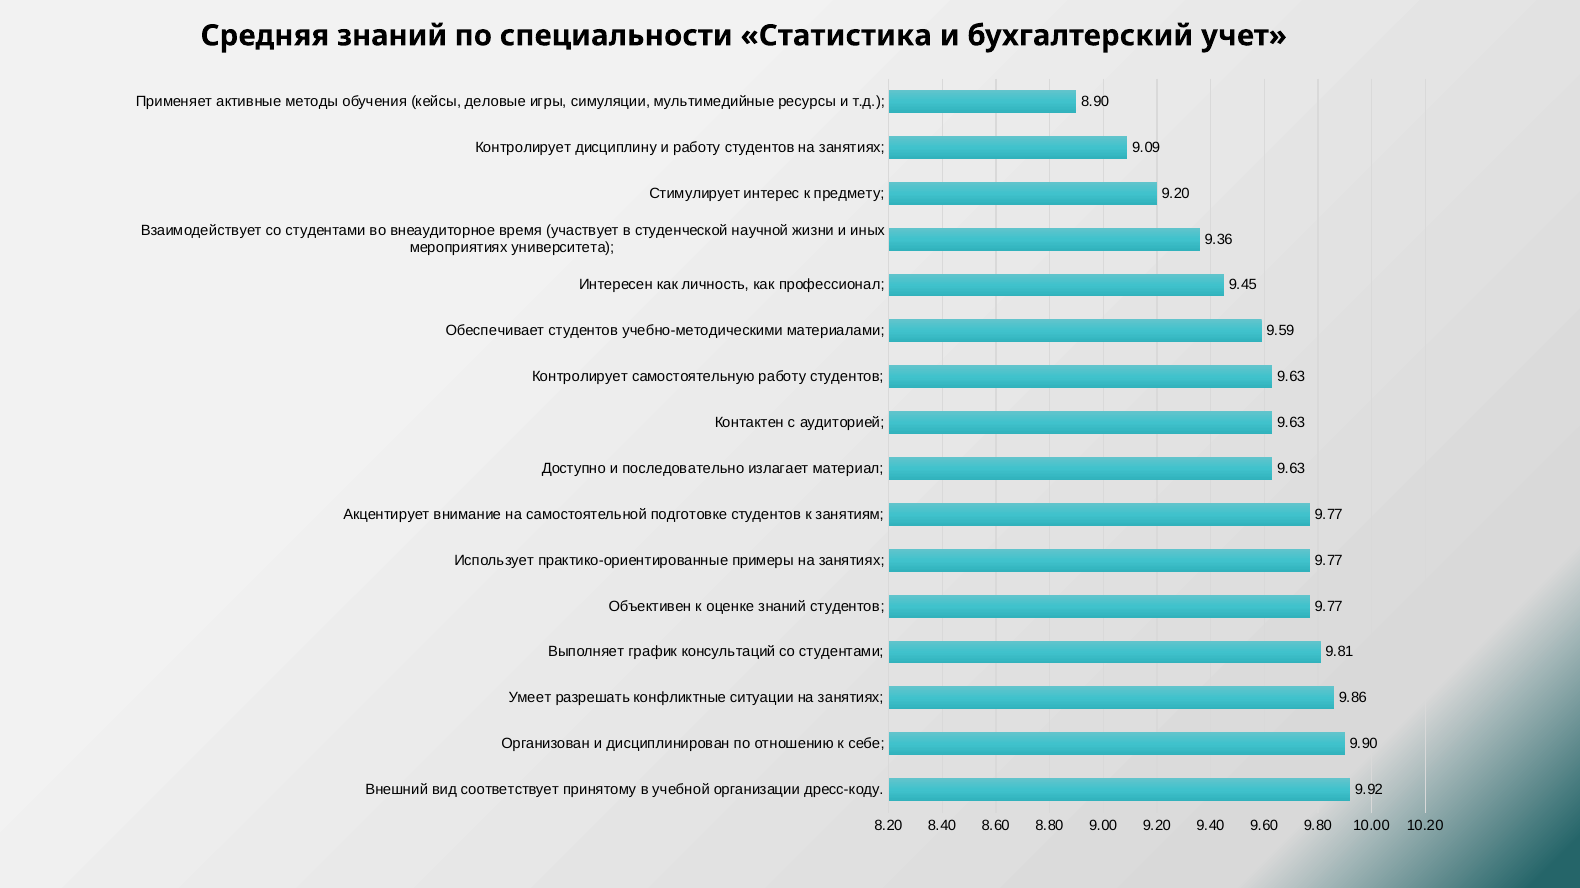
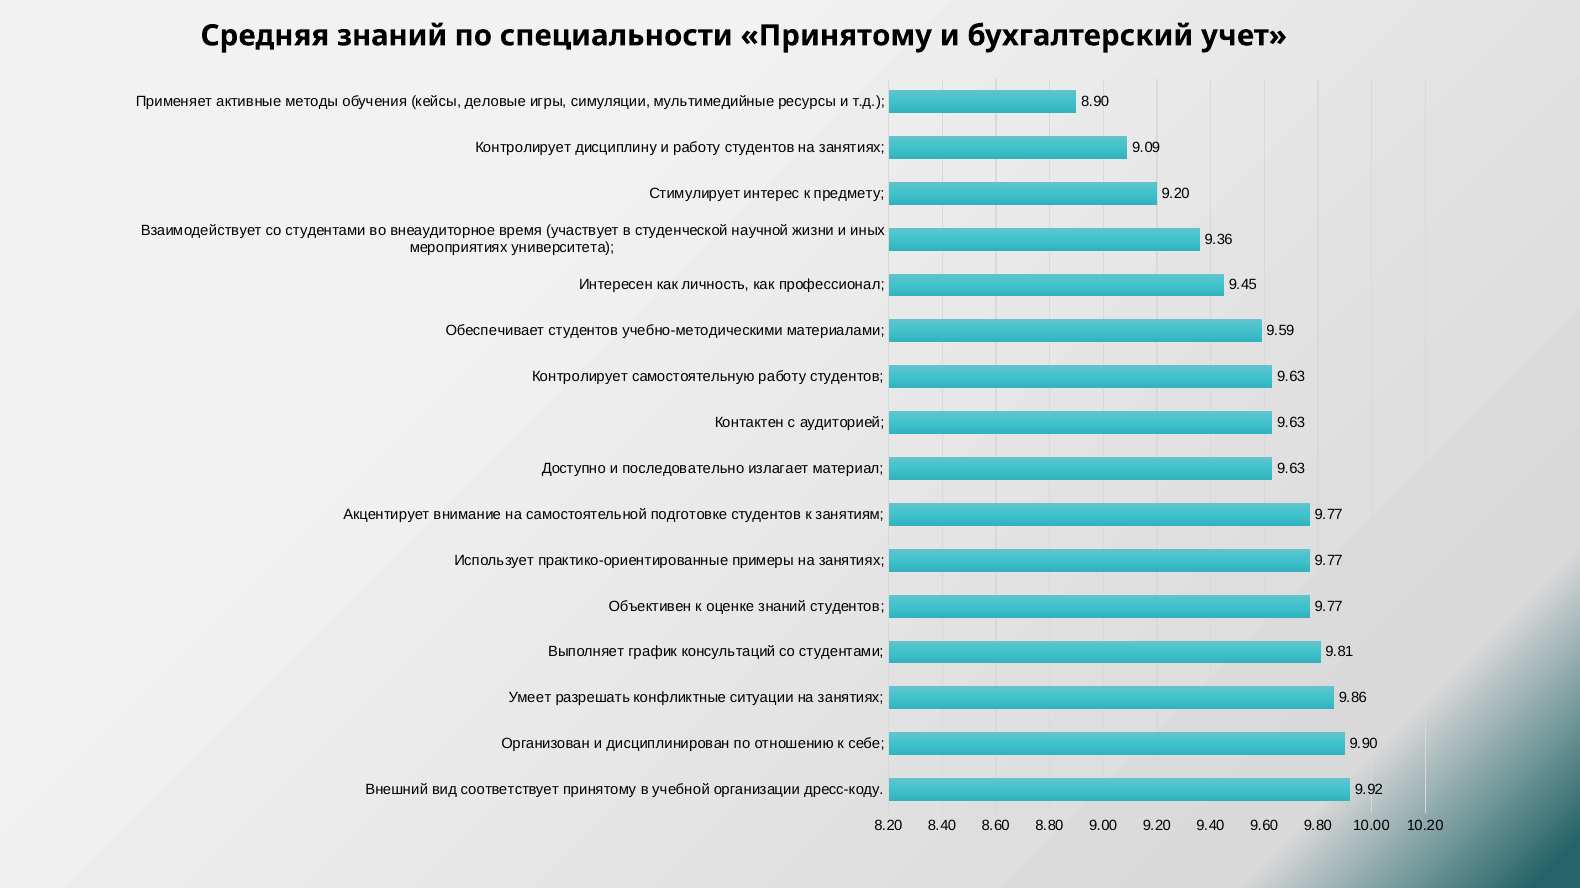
специальности Статистика: Статистика -> Принятому (836, 36)
